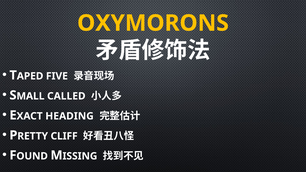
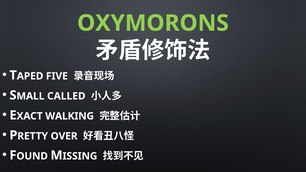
OXYMORONS colour: yellow -> light green (153, 23)
HEADING: HEADING -> WALKING (70, 116)
CLIFF: CLIFF -> OVER (64, 136)
